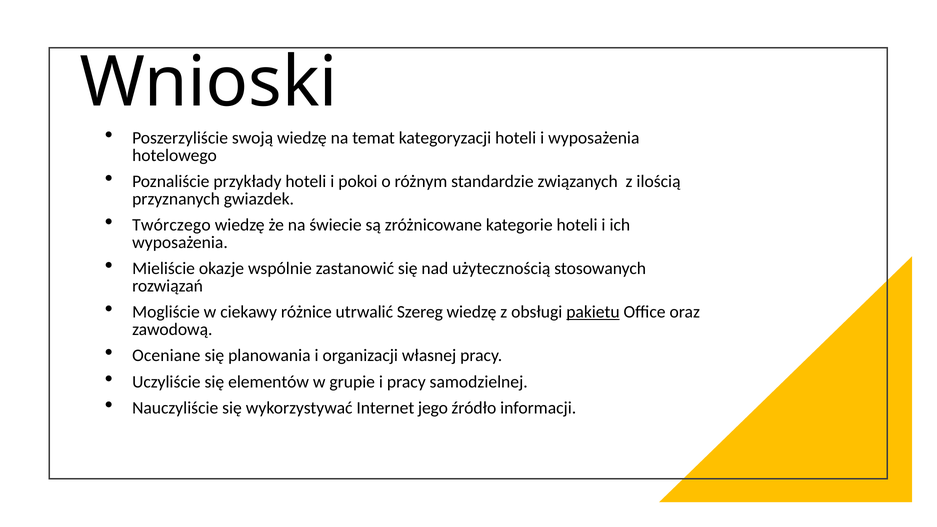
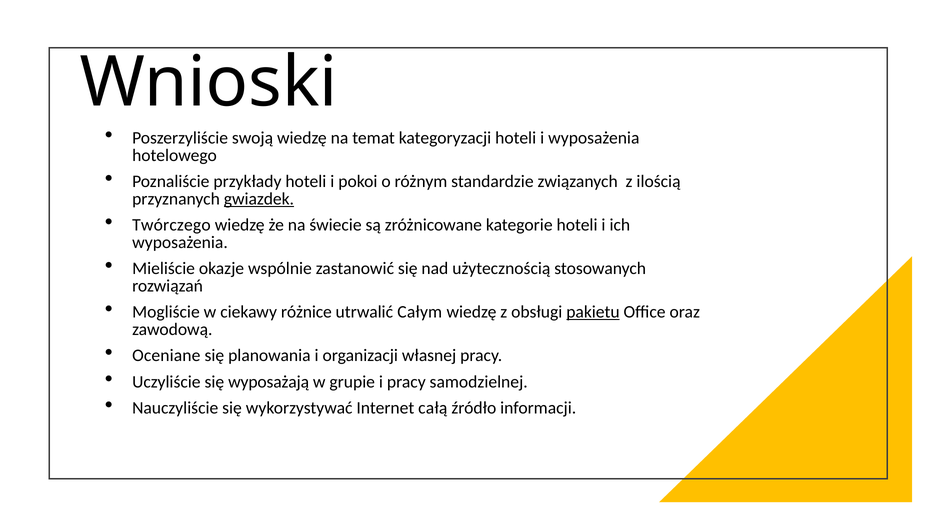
gwiazdek underline: none -> present (259, 199)
Szereg: Szereg -> Całym (420, 312)
elementów: elementów -> wyposażają (269, 382)
jego: jego -> całą (433, 408)
